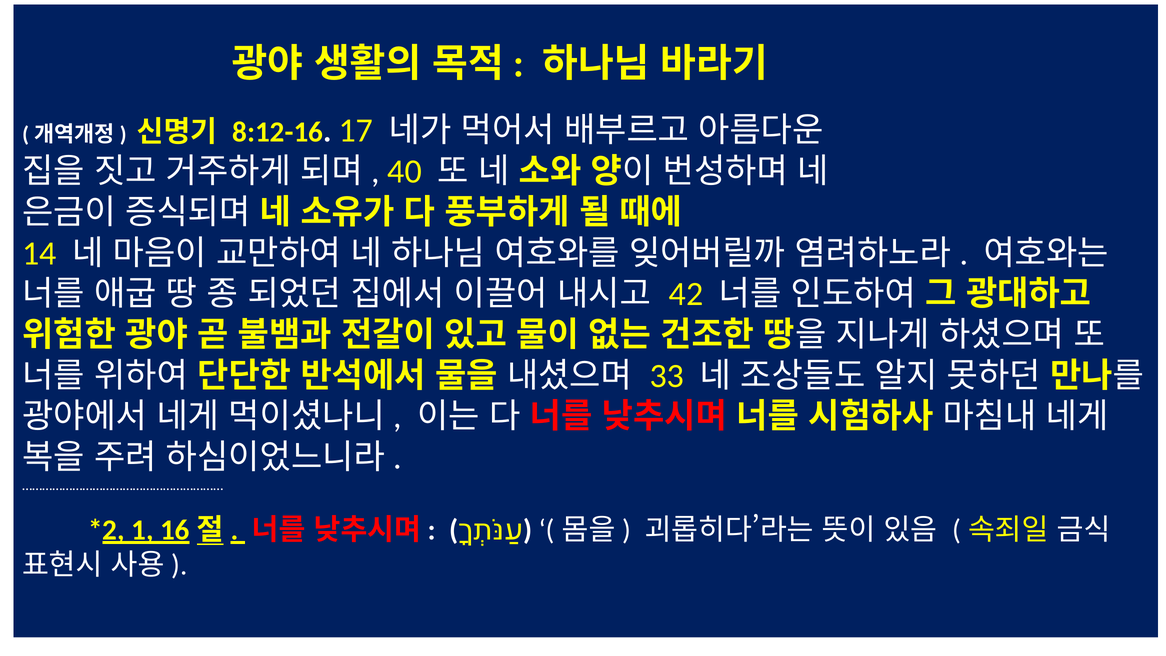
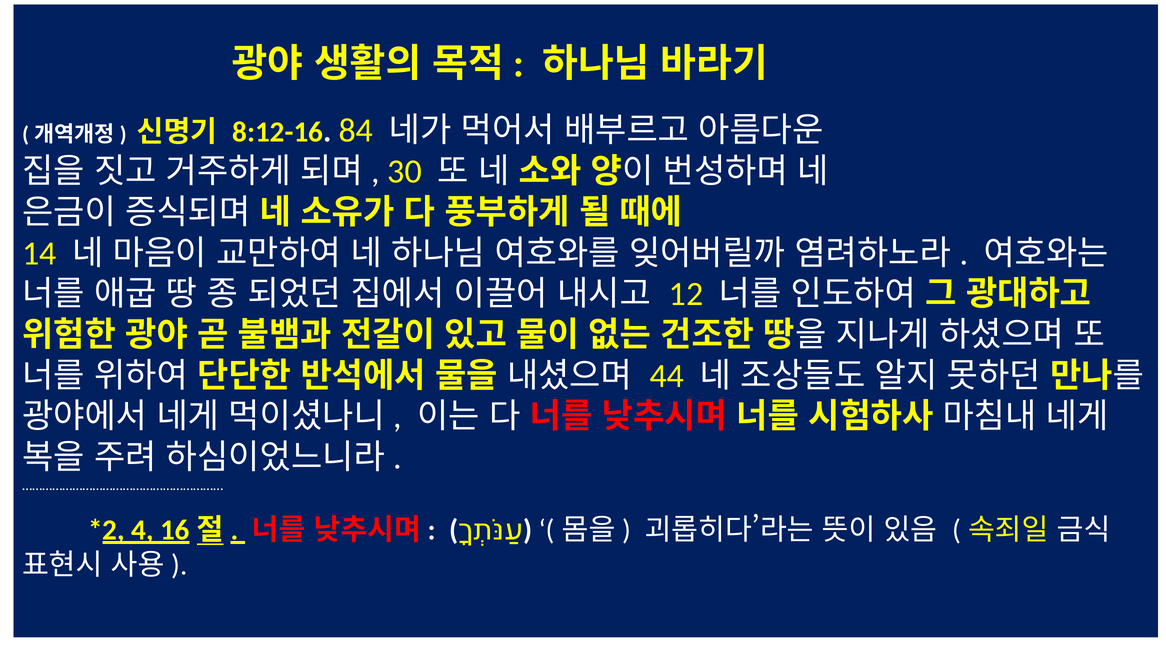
17: 17 -> 84 (356, 131)
40: 40 -> 30 (405, 172)
42: 42 -> 12 (686, 294)
33: 33 -> 44 (667, 376)
1: 1 -> 4 (142, 530)
